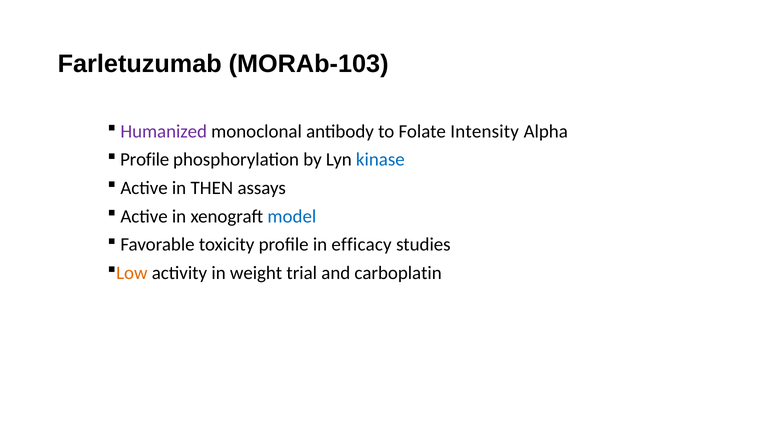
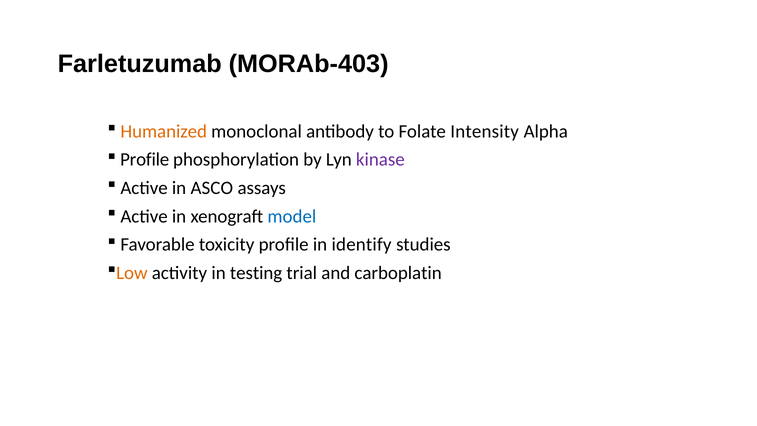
MORAb-103: MORAb-103 -> MORAb-403 (309, 64)
Humanized colour: purple -> orange (164, 131)
kinase colour: blue -> purple (380, 160)
THEN: THEN -> ASCO (212, 188)
efficacy: efficacy -> identify (362, 245)
weight: weight -> testing (256, 273)
